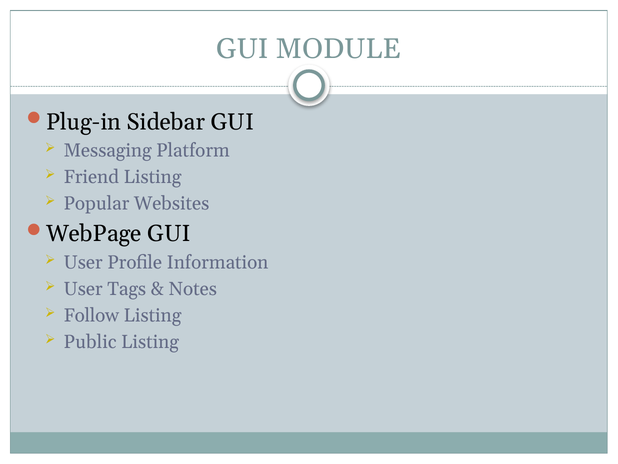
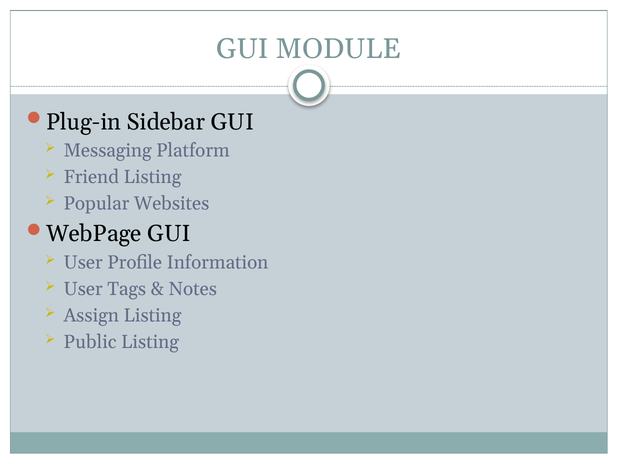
Follow: Follow -> Assign (91, 315)
